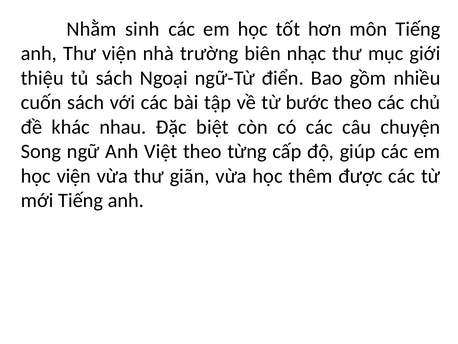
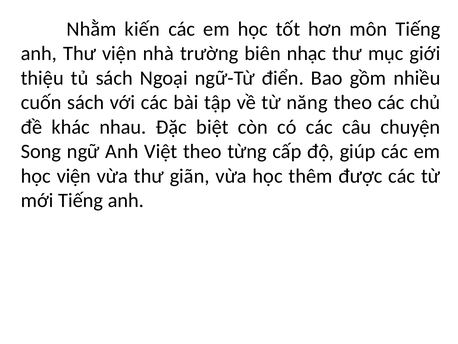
sinh: sinh -> kiến (142, 29)
bước: bước -> năng (307, 102)
